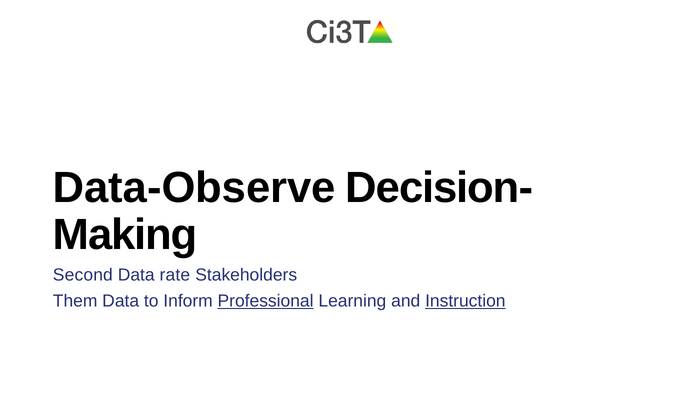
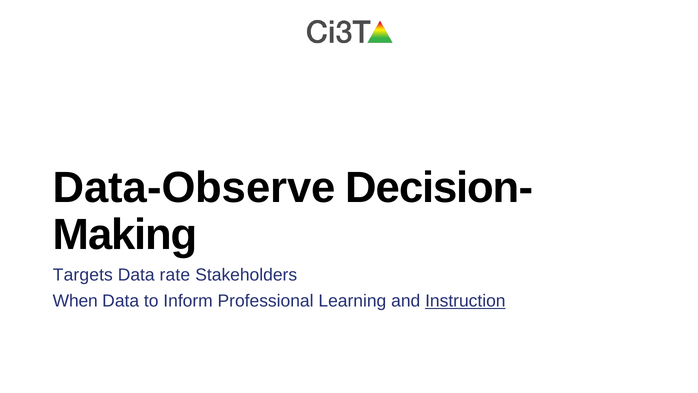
Second: Second -> Targets (83, 275)
Them: Them -> When (75, 301)
Professional underline: present -> none (266, 301)
